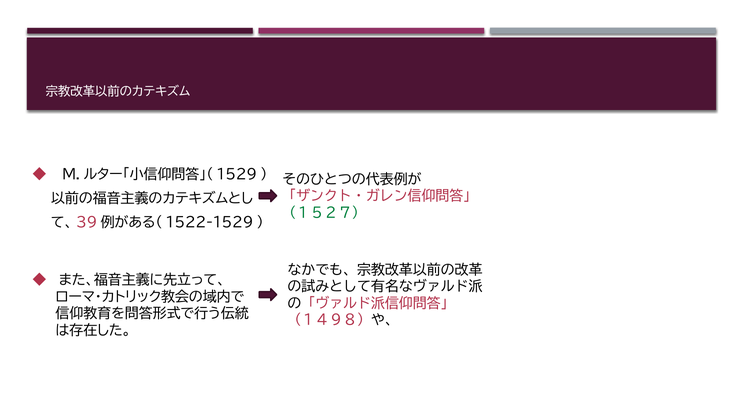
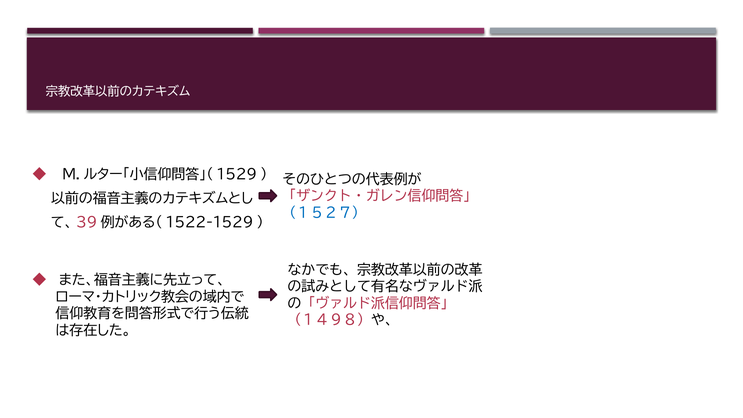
（１５２７） colour: green -> blue (324, 213)
